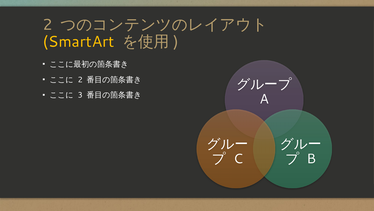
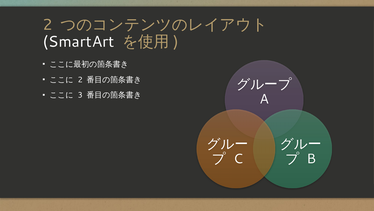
SmartArt colour: yellow -> white (78, 42)
